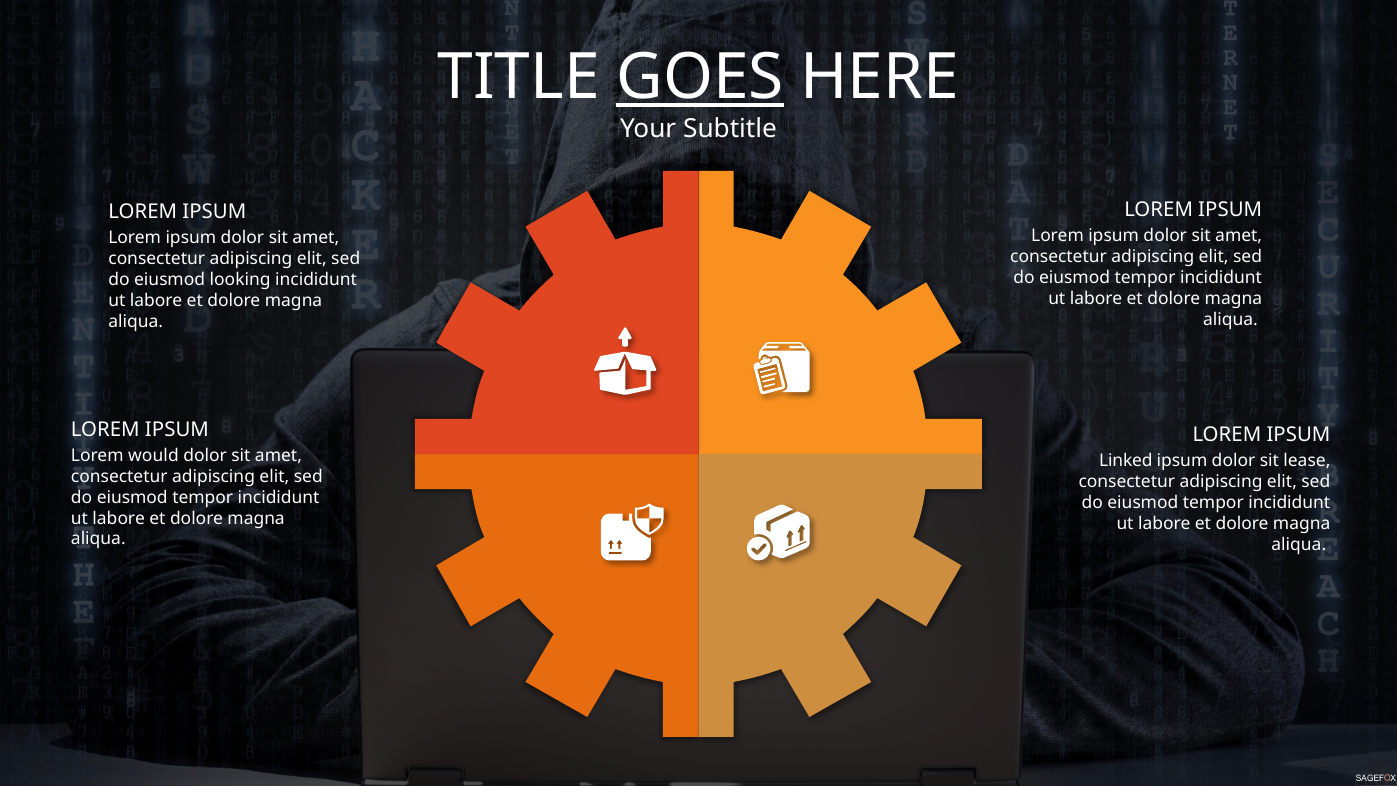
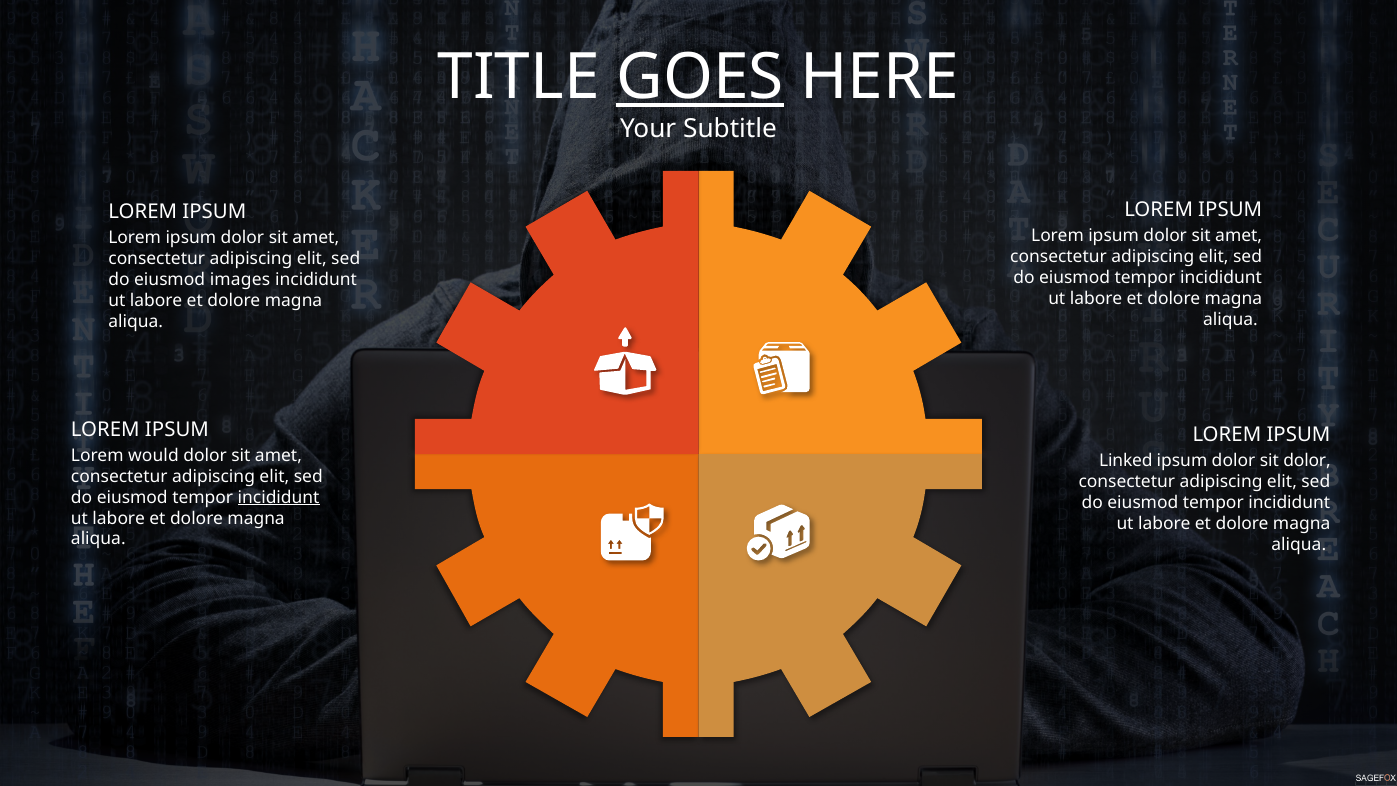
looking: looking -> images (240, 280)
sit lease: lease -> dolor (1307, 461)
incididunt underline: none -> present (279, 497)
